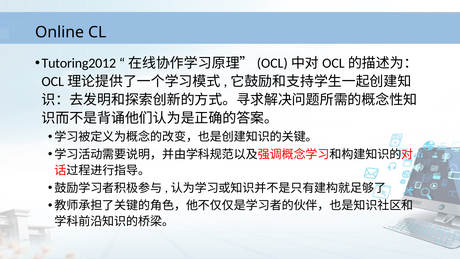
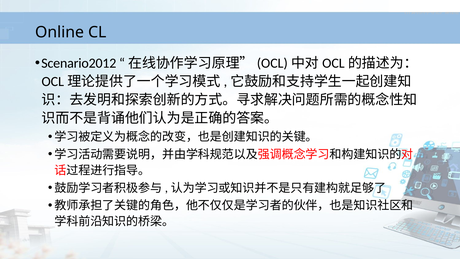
Tutoring2012: Tutoring2012 -> Scenario2012 (79, 63)
